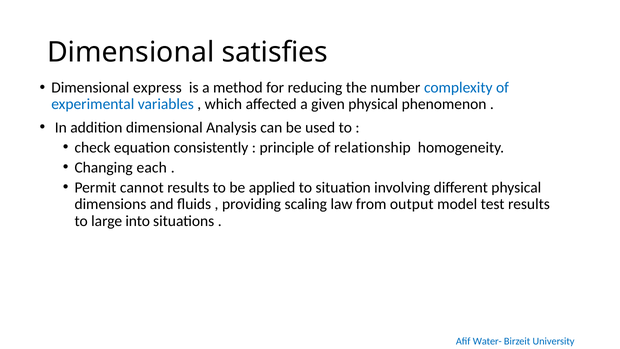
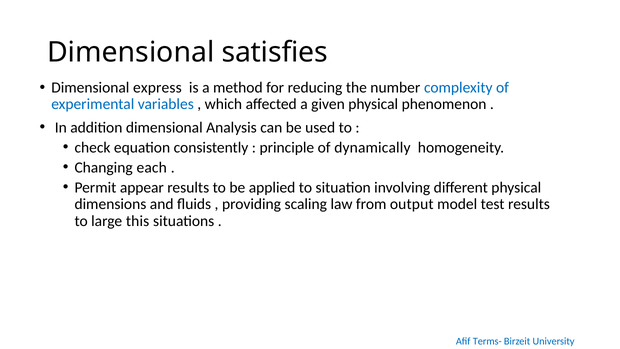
relationship: relationship -> dynamically (372, 147)
cannot: cannot -> appear (142, 187)
into: into -> this (138, 221)
Water-: Water- -> Terms- (487, 341)
